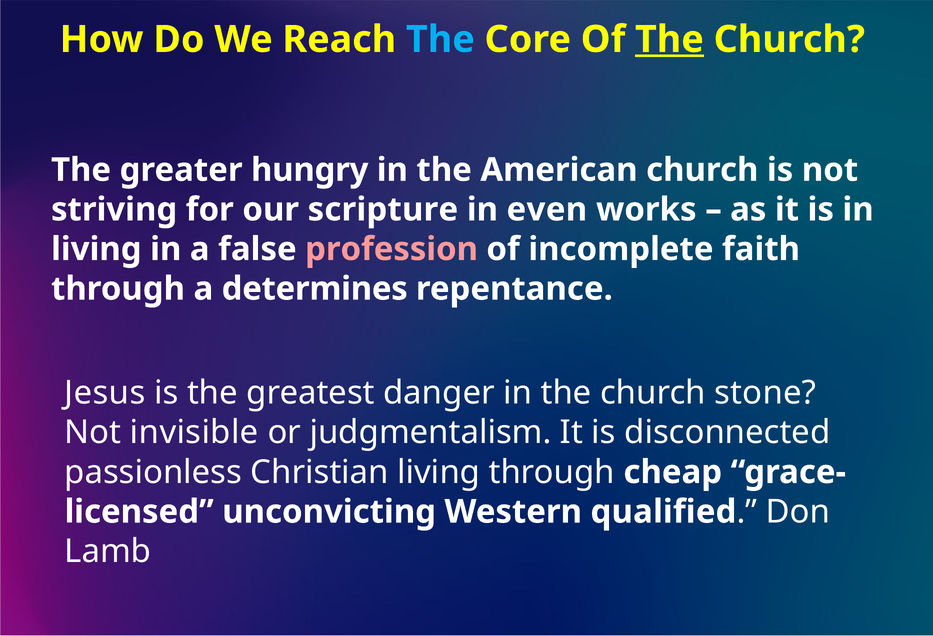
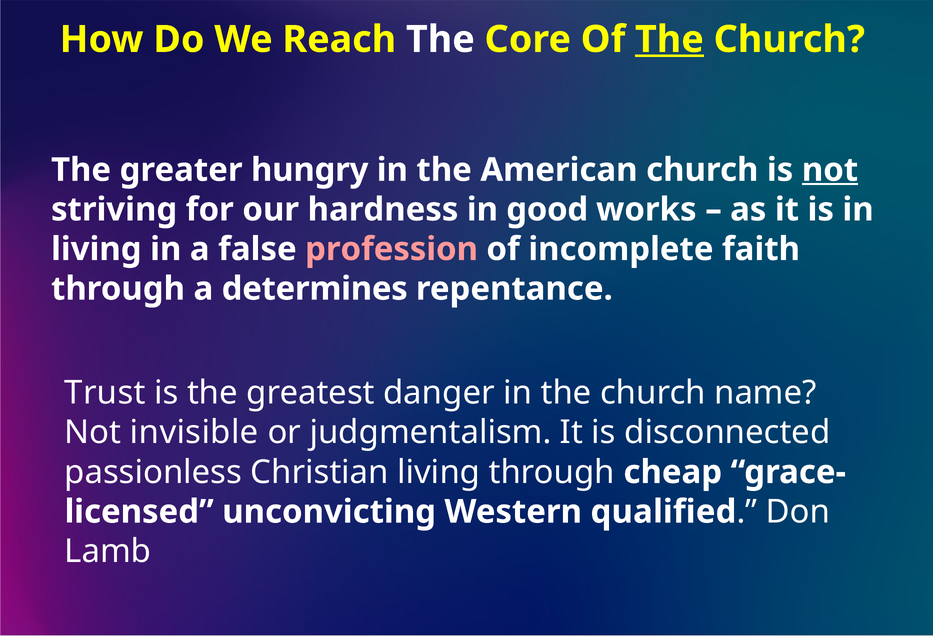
The colour: light blue -> white (440, 39)
not underline: none -> present (830, 170)
scripture: scripture -> hardness (383, 210)
even: even -> good (547, 210)
Jesus: Jesus -> Trust (105, 393)
stone: stone -> name (765, 393)
